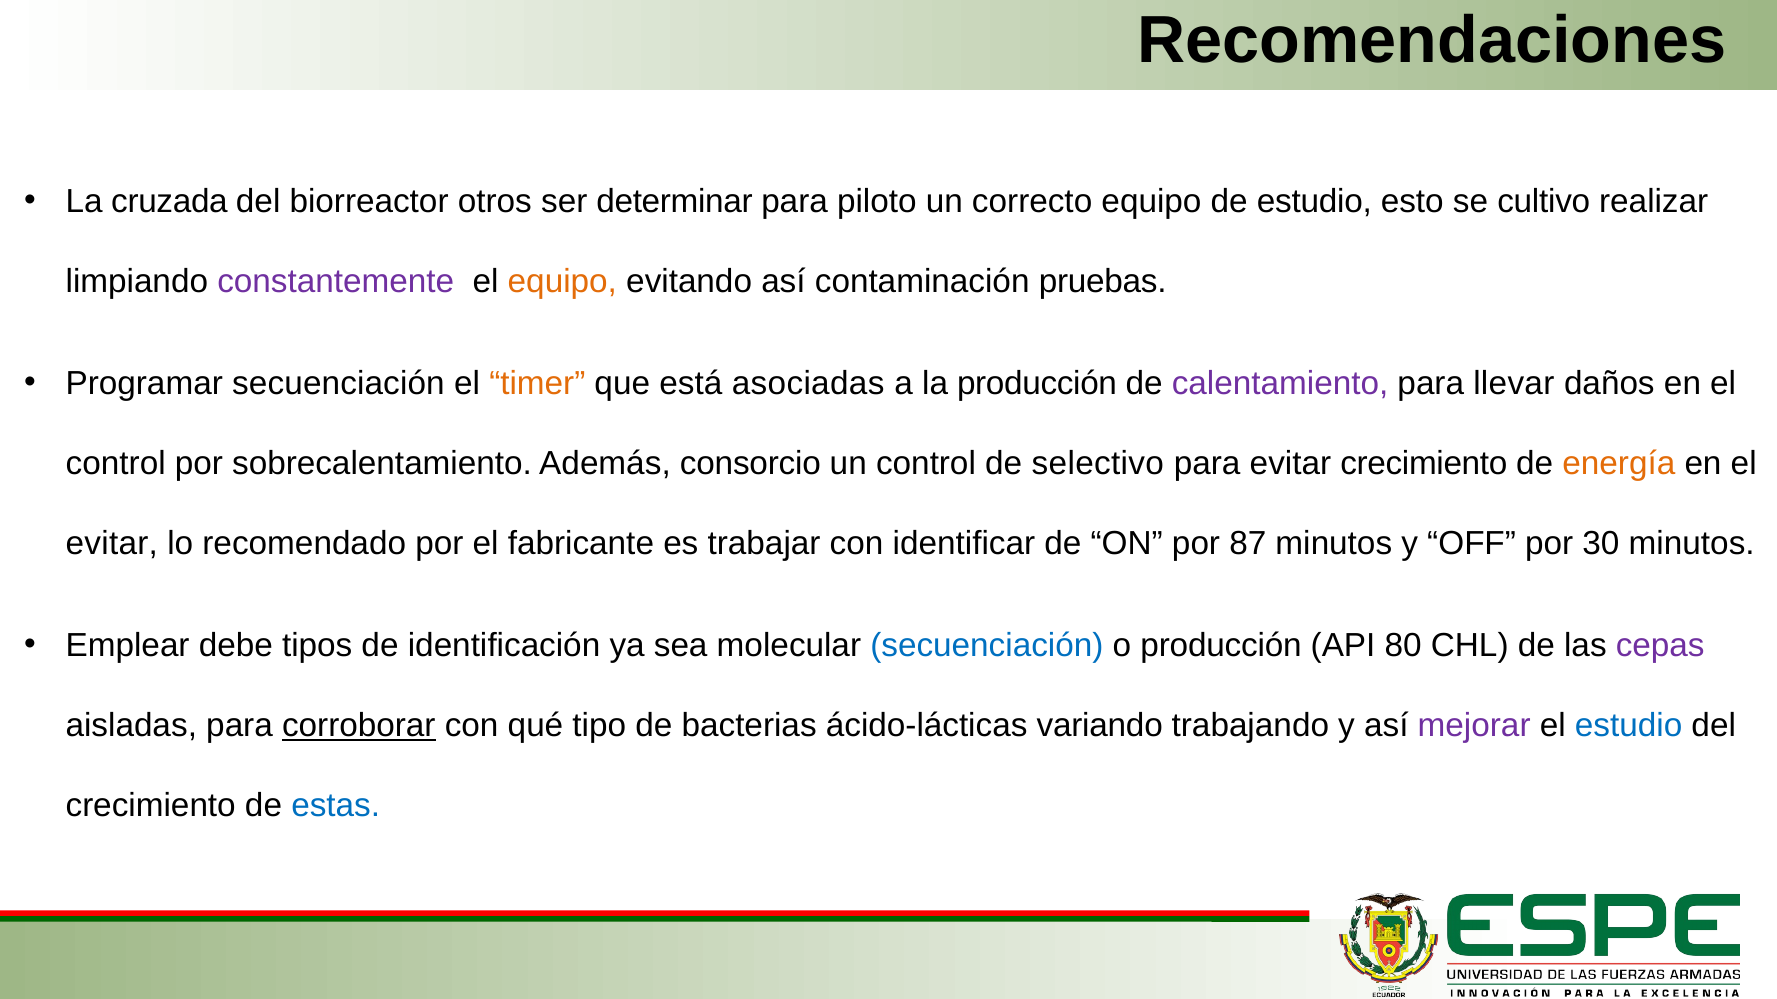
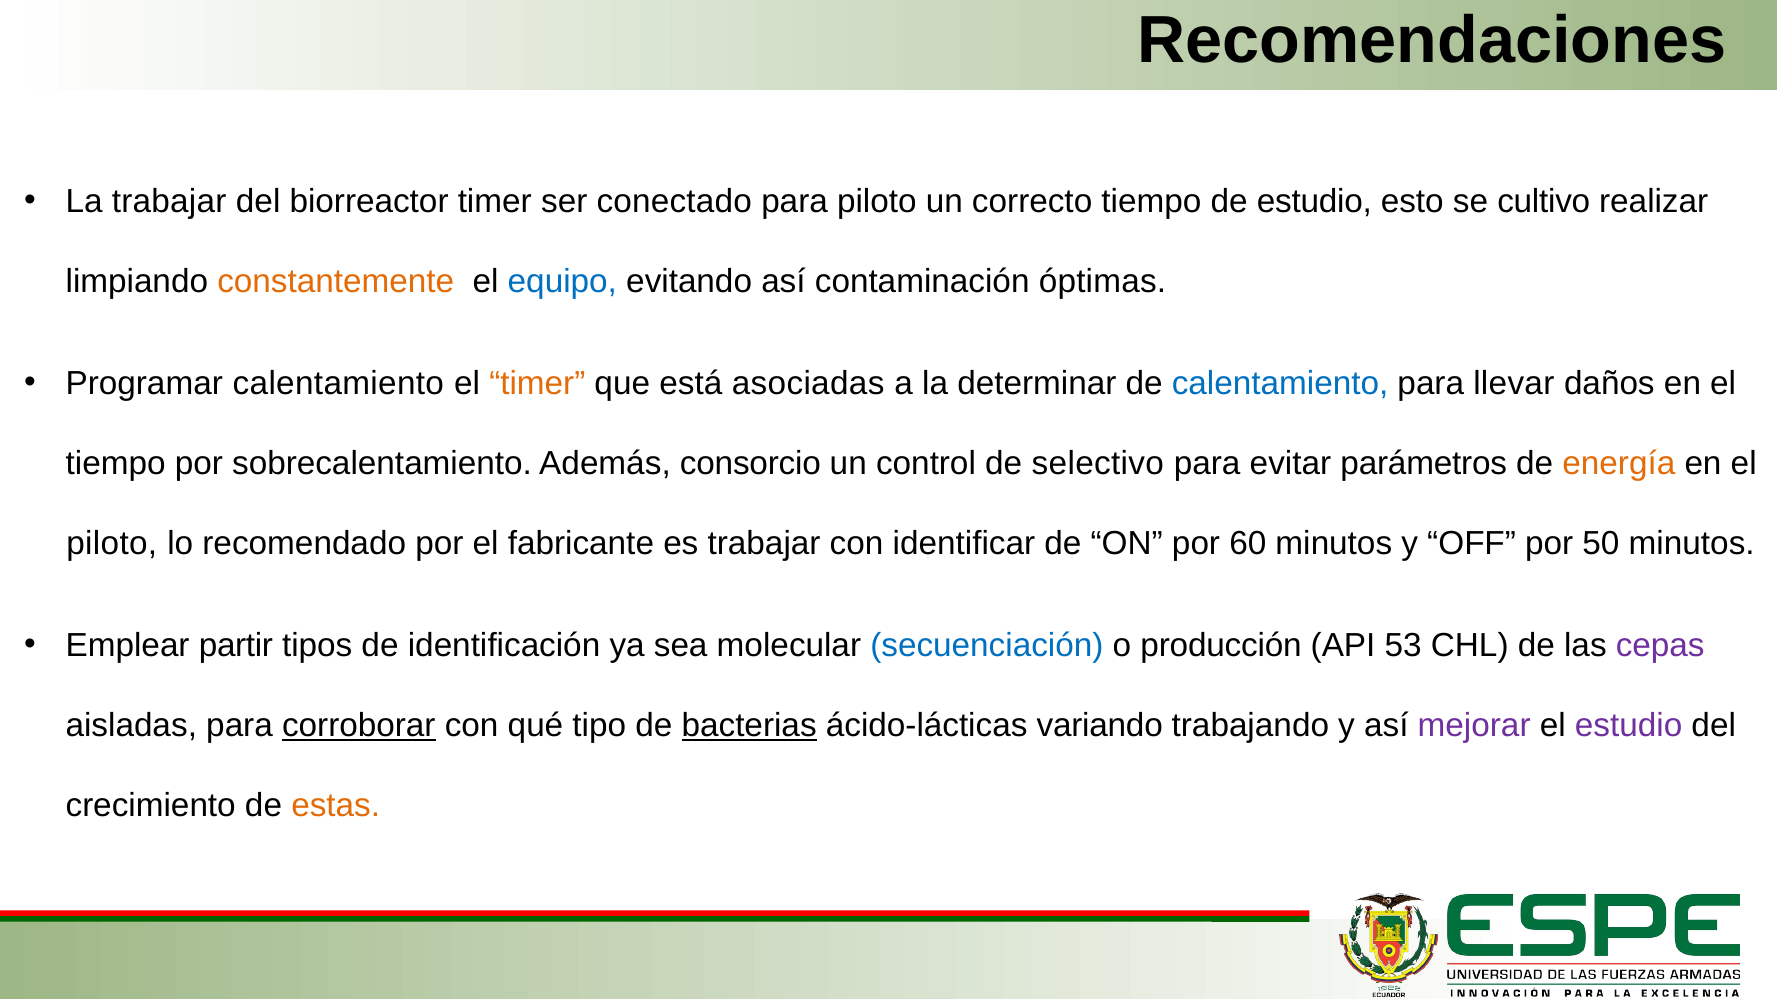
La cruzada: cruzada -> trabajar (169, 202)
biorreactor otros: otros -> timer (495, 202)
determinar: determinar -> conectado (674, 202)
correcto equipo: equipo -> tiempo (1151, 202)
constantemente colour: purple -> orange (336, 282)
equipo colour: orange -> blue (562, 282)
pruebas: pruebas -> óptimas (1102, 282)
Programar secuenciación: secuenciación -> calentamiento (338, 384)
la producción: producción -> determinar (1037, 384)
calentamiento colour: purple -> blue (1280, 384)
control: control -> tiempo (116, 464)
evitar crecimiento: crecimiento -> parámetros (1424, 464)
evitar: evitar -> piloto (112, 544)
87: 87 -> 60 (1248, 544)
30: 30 -> 50 (1601, 544)
debe: debe -> partir (236, 646)
80: 80 -> 53 (1403, 646)
bacterias underline: none -> present (749, 726)
estudio colour: blue -> purple (1629, 726)
estas colour: blue -> orange (336, 806)
